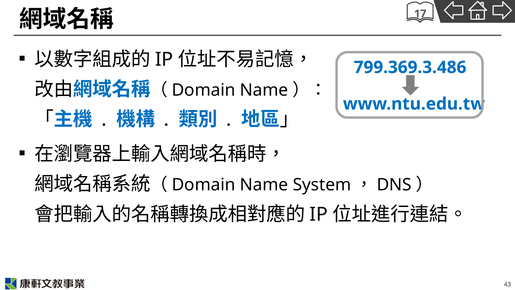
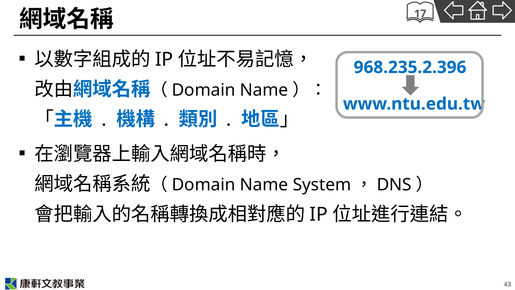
799.369.3.486: 799.369.3.486 -> 968.235.2.396 (410, 67)
